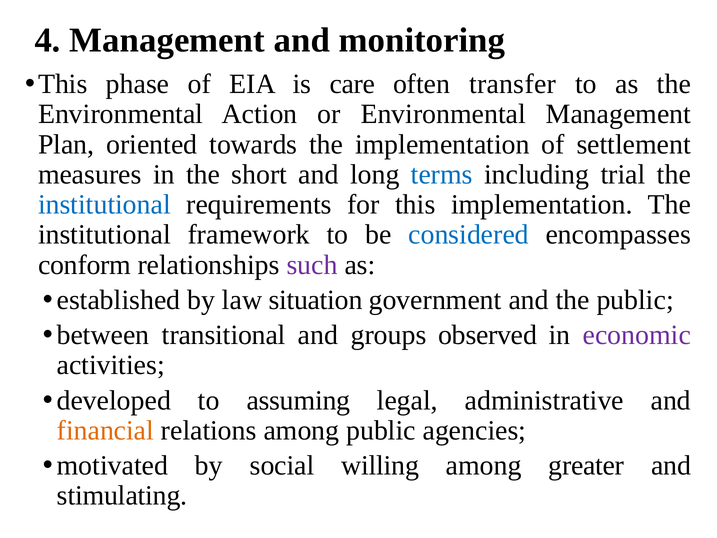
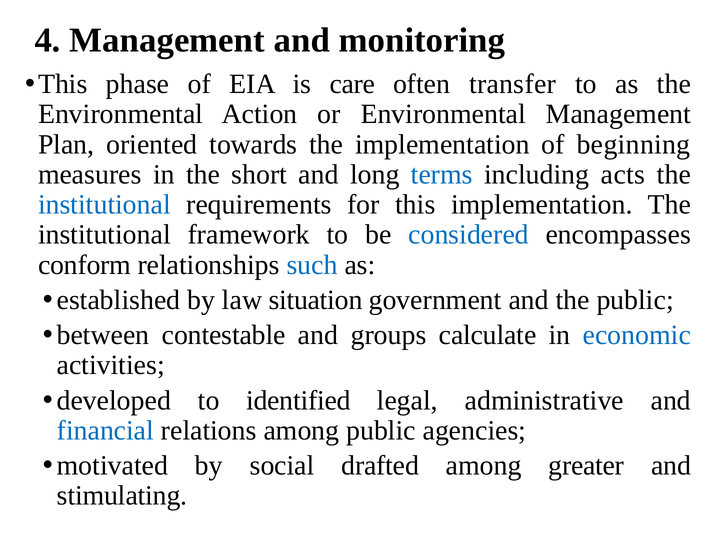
settlement: settlement -> beginning (634, 144)
trial: trial -> acts (623, 174)
such colour: purple -> blue (312, 265)
transitional: transitional -> contestable (224, 335)
observed: observed -> calculate (488, 335)
economic colour: purple -> blue (637, 335)
assuming: assuming -> identified (298, 400)
financial colour: orange -> blue (105, 430)
willing: willing -> drafted (380, 465)
